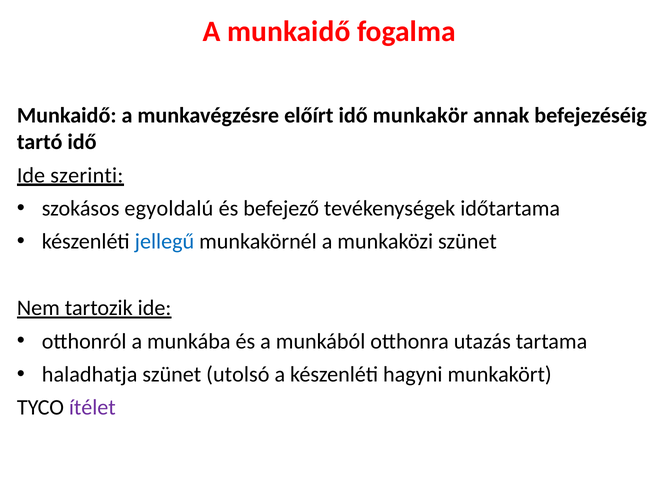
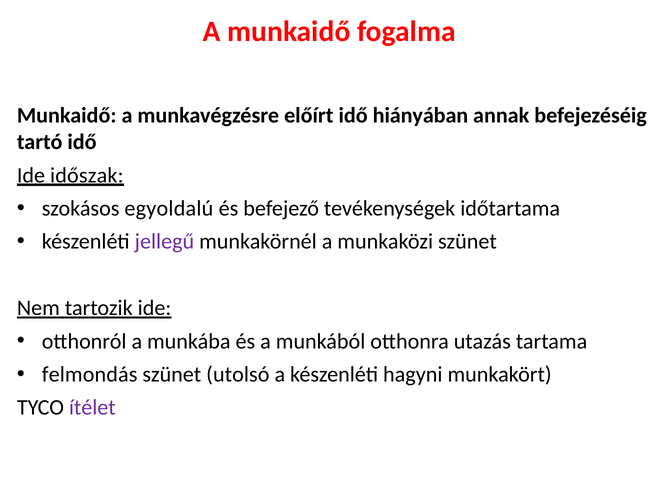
munkakör: munkakör -> hiányában (420, 115)
szerinti: szerinti -> időszak (87, 175)
jellegű colour: blue -> purple (164, 242)
haladhatja: haladhatja -> felmondás (90, 374)
